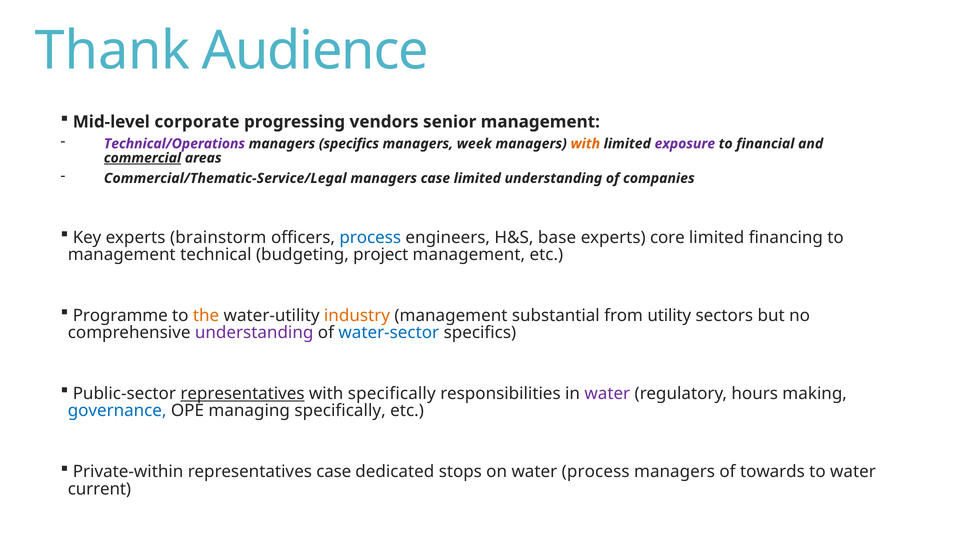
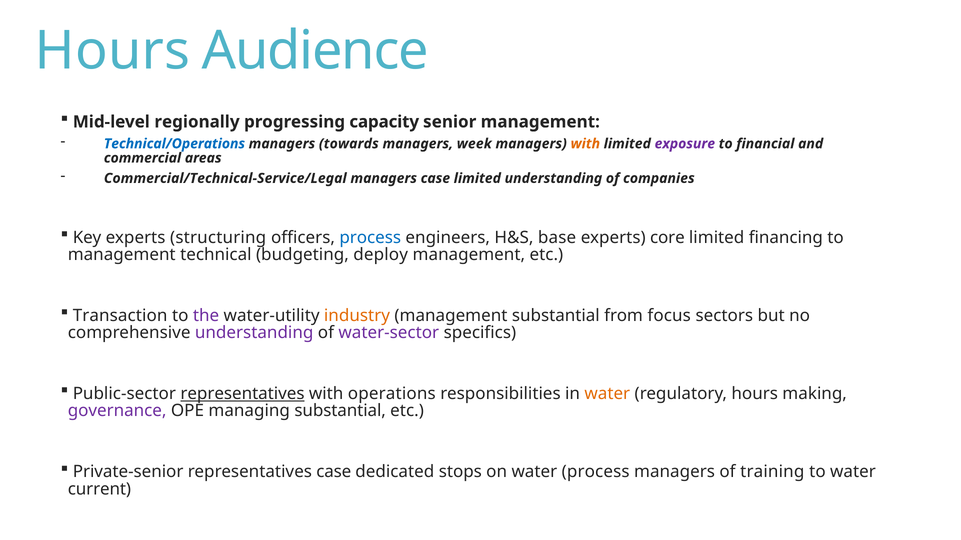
Thank: Thank -> Hours (112, 51)
corporate: corporate -> regionally (197, 122)
vendors: vendors -> capacity (384, 122)
Technical/Operations colour: purple -> blue (174, 144)
managers specifics: specifics -> towards (349, 144)
commercial underline: present -> none (142, 158)
Commercial/Thematic-Service/Legal: Commercial/Thematic-Service/Legal -> Commercial/Technical-Service/Legal (225, 178)
brainstorm: brainstorm -> structuring (218, 238)
project: project -> deploy (381, 255)
Programme: Programme -> Transaction (120, 316)
the colour: orange -> purple (206, 316)
utility: utility -> focus (669, 316)
water-sector colour: blue -> purple (389, 333)
with specifically: specifically -> operations (392, 394)
water colour: purple -> orange (607, 394)
governance colour: blue -> purple (117, 411)
managing specifically: specifically -> substantial (340, 411)
Private-within: Private-within -> Private-senior (128, 472)
towards: towards -> training (772, 472)
